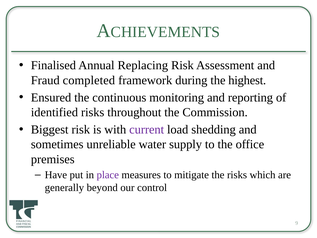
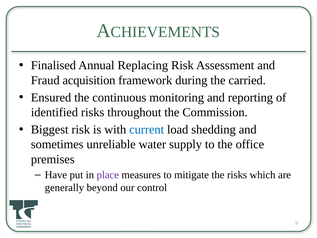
completed: completed -> acquisition (89, 80)
highest: highest -> carried (247, 80)
current colour: purple -> blue (147, 129)
